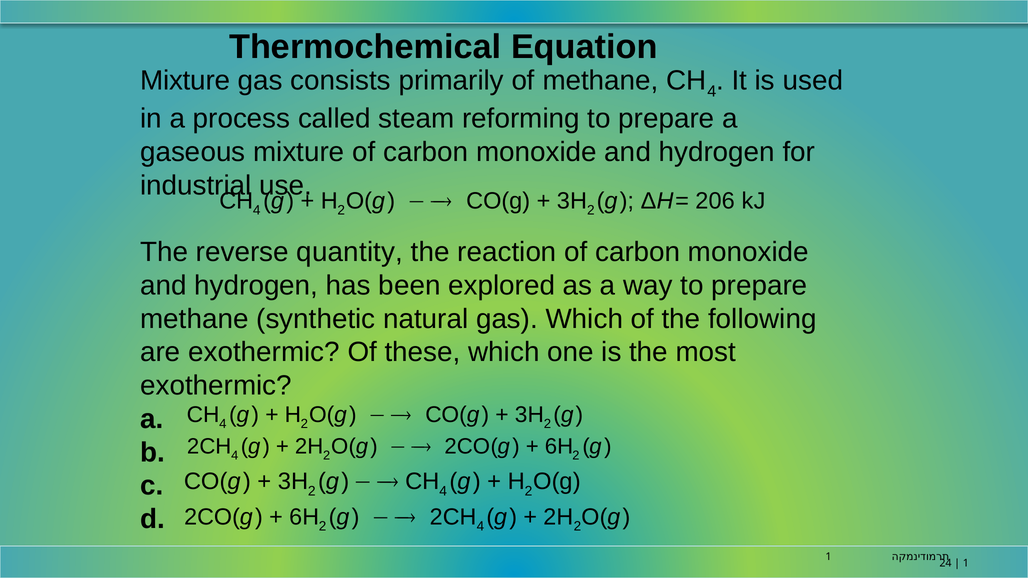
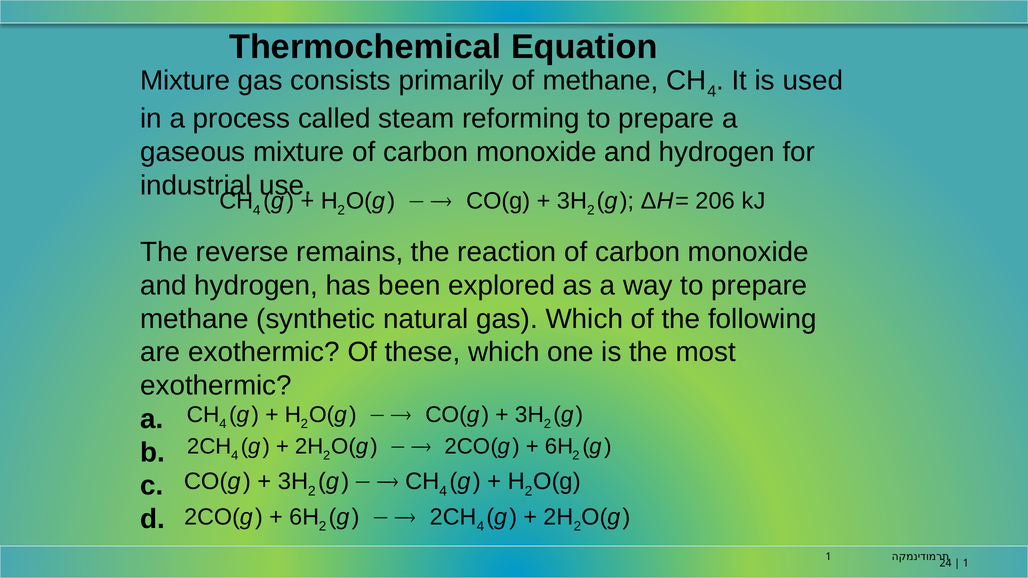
quantity: quantity -> remains (350, 252)
